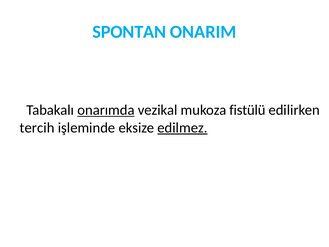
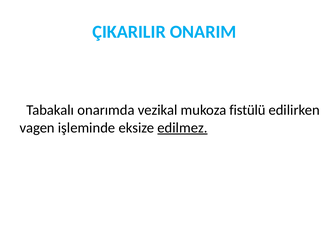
SPONTAN: SPONTAN -> ÇIKARILIR (129, 32)
onarımda underline: present -> none (106, 110)
tercih: tercih -> vagen (37, 128)
